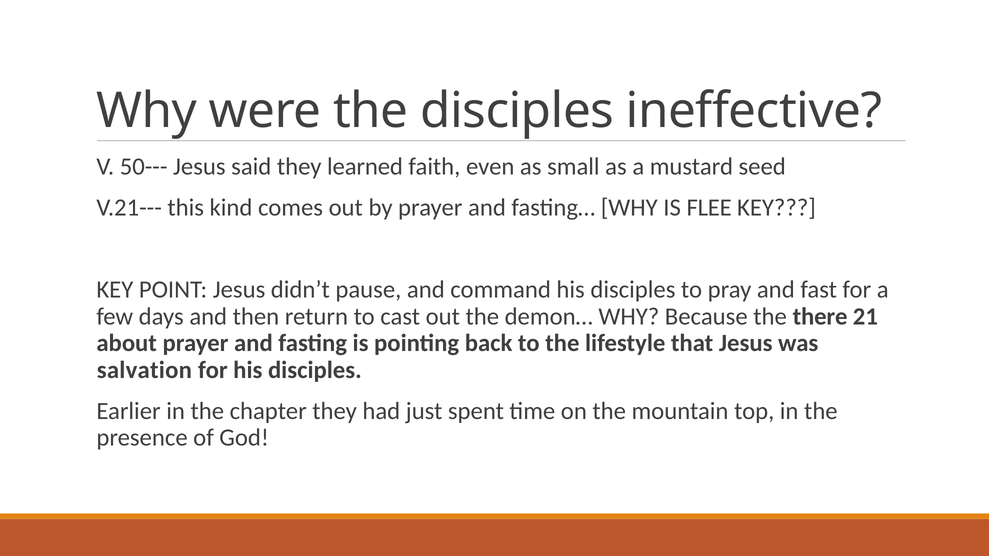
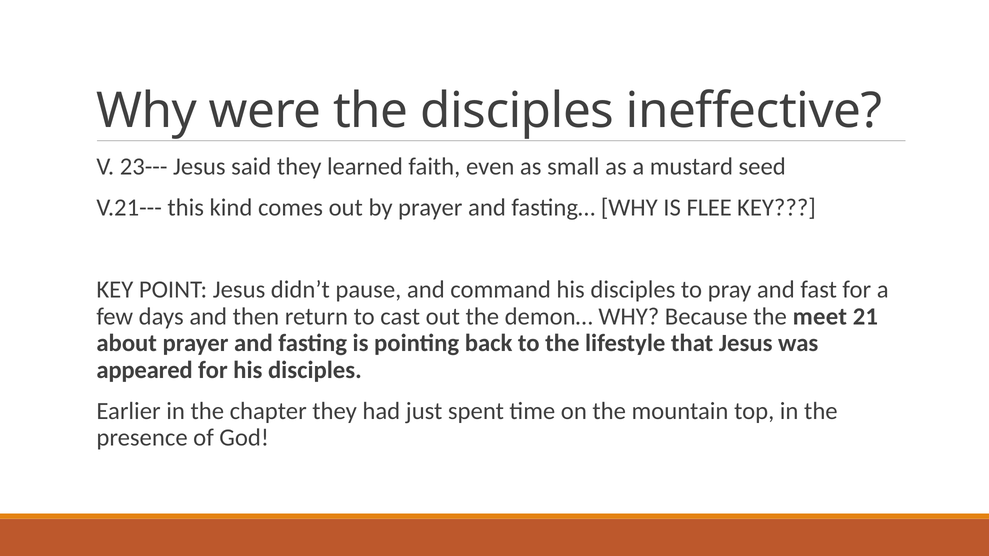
50---: 50--- -> 23--- (144, 167)
there: there -> meet (820, 317)
salvation: salvation -> appeared (145, 370)
